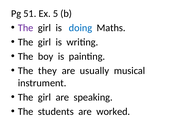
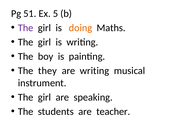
doing colour: blue -> orange (80, 28)
are usually: usually -> writing (94, 71)
worked: worked -> teacher (113, 112)
